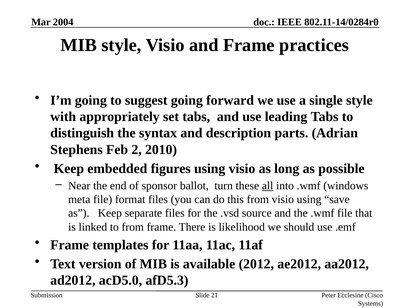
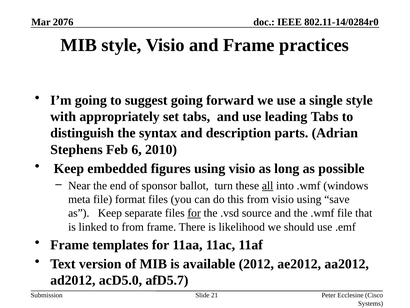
2004: 2004 -> 2076 (63, 22)
2: 2 -> 6 (137, 149)
for underline: none -> present (194, 213)
afD5.3: afD5.3 -> afD5.7 (167, 280)
